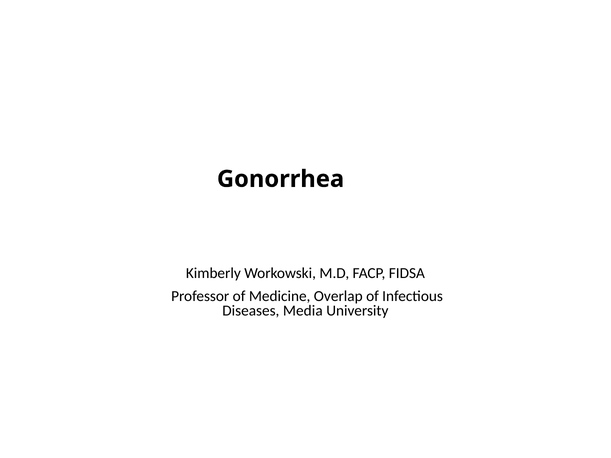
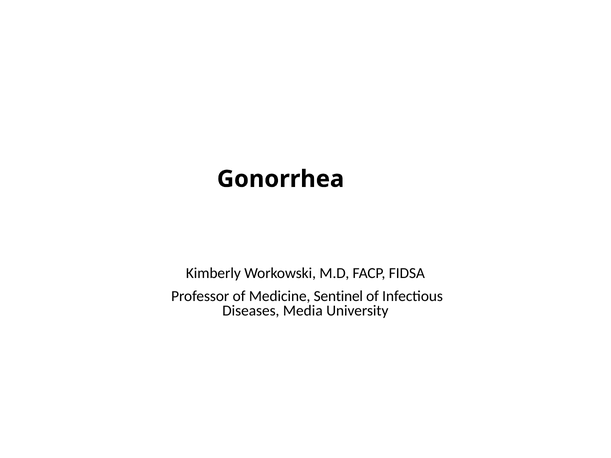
Overlap: Overlap -> Sentinel (338, 296)
